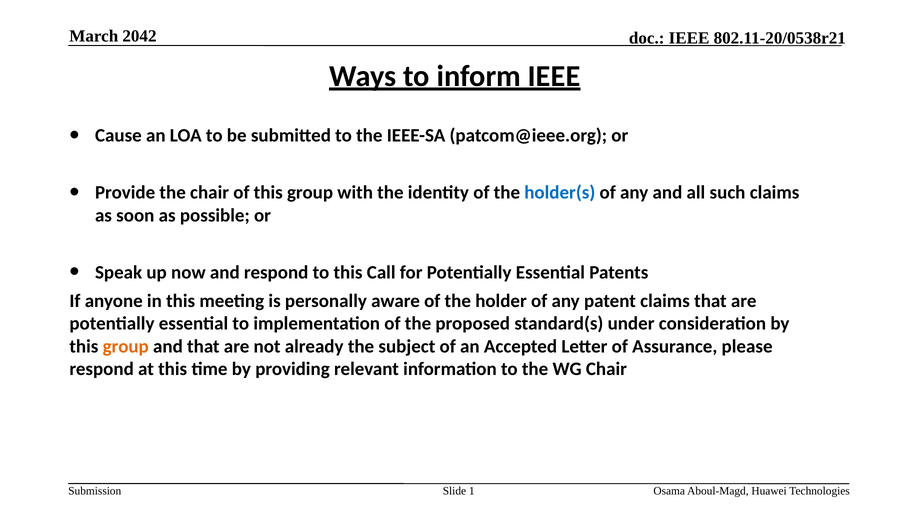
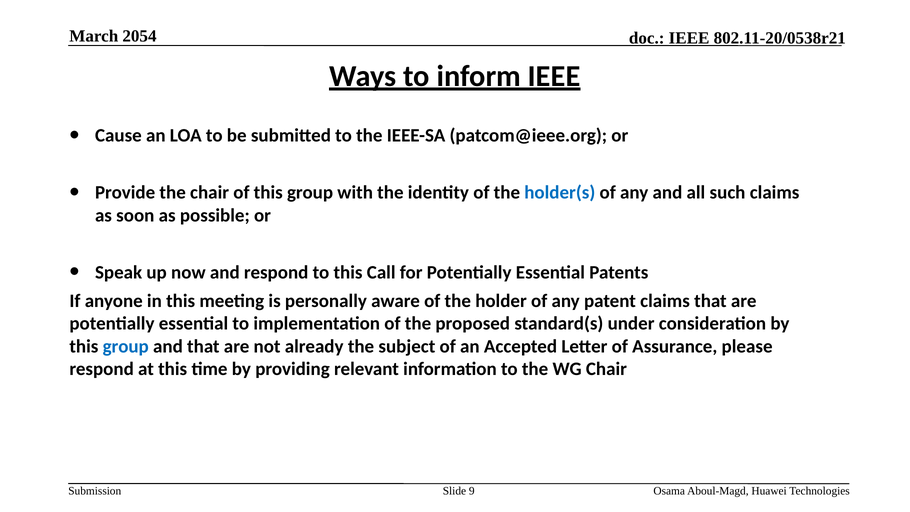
2042: 2042 -> 2054 (139, 36)
group colour: orange -> blue (126, 346)
1: 1 -> 9 (472, 491)
